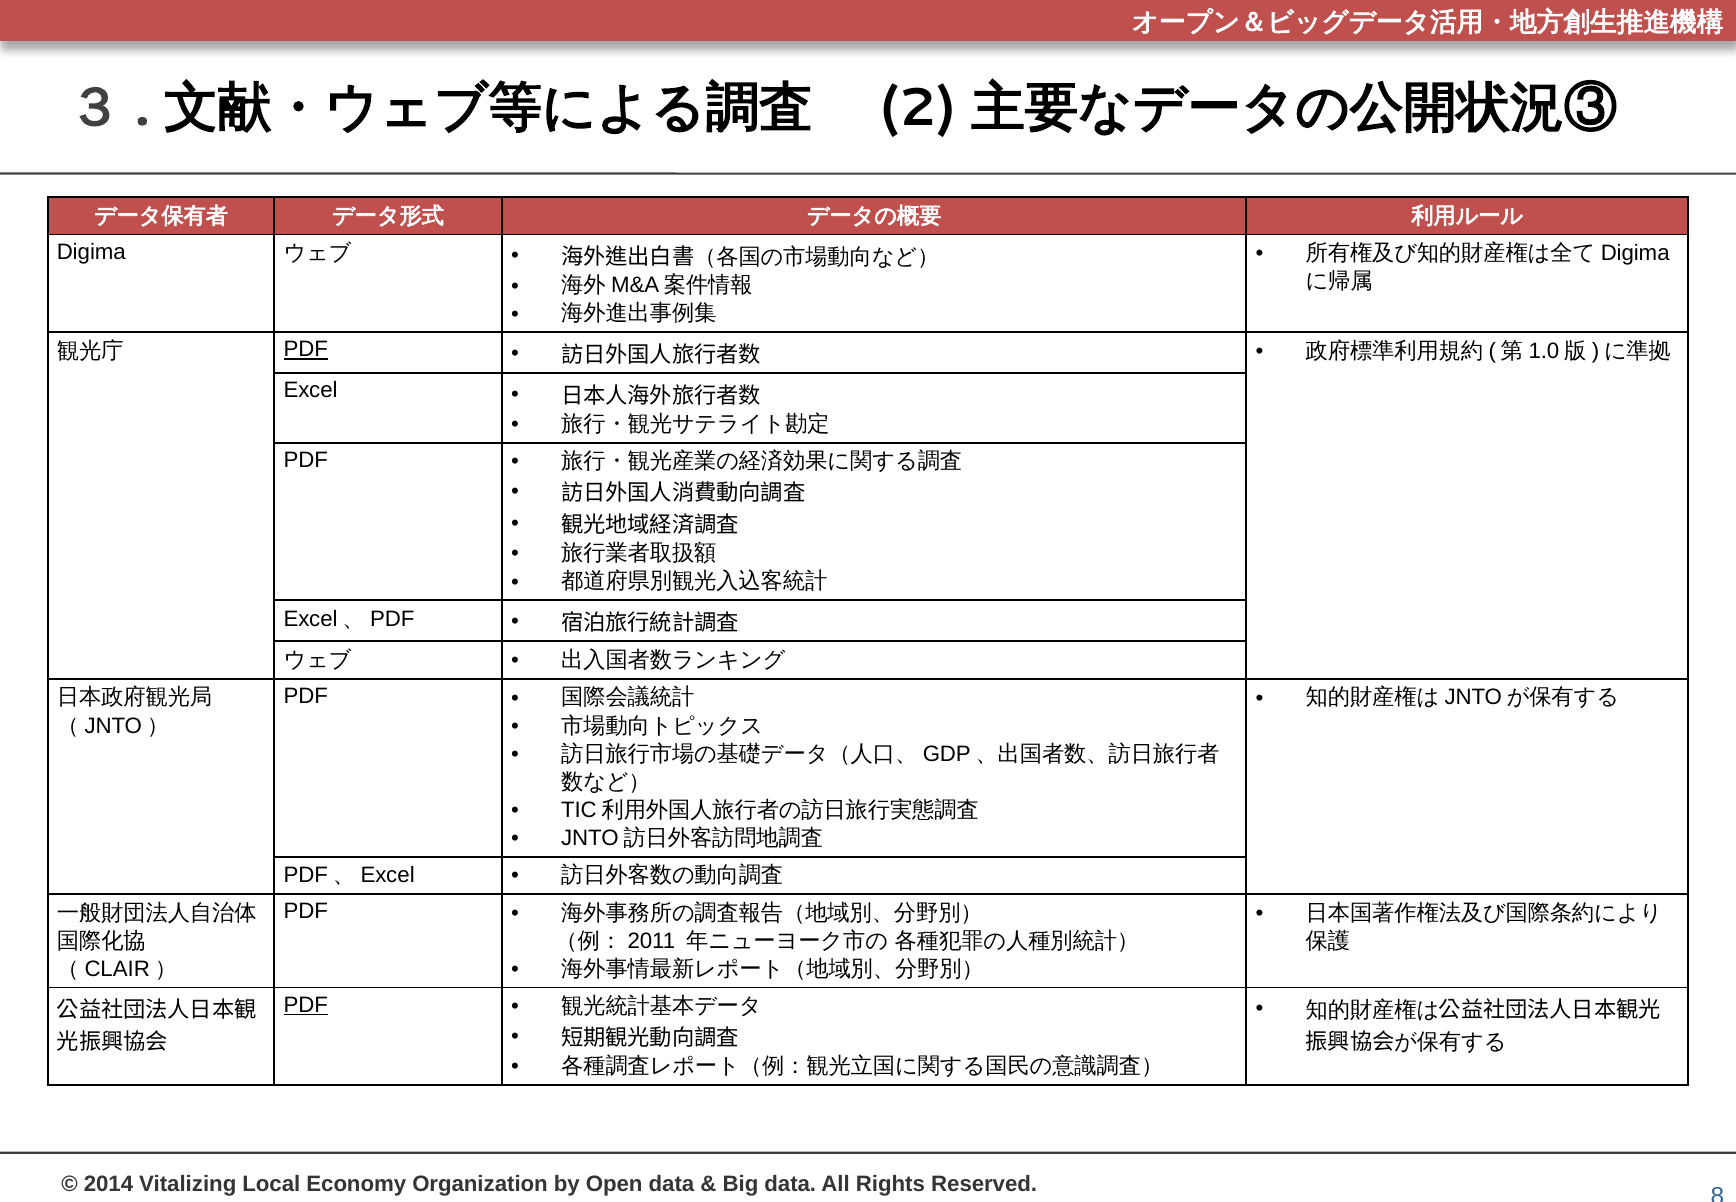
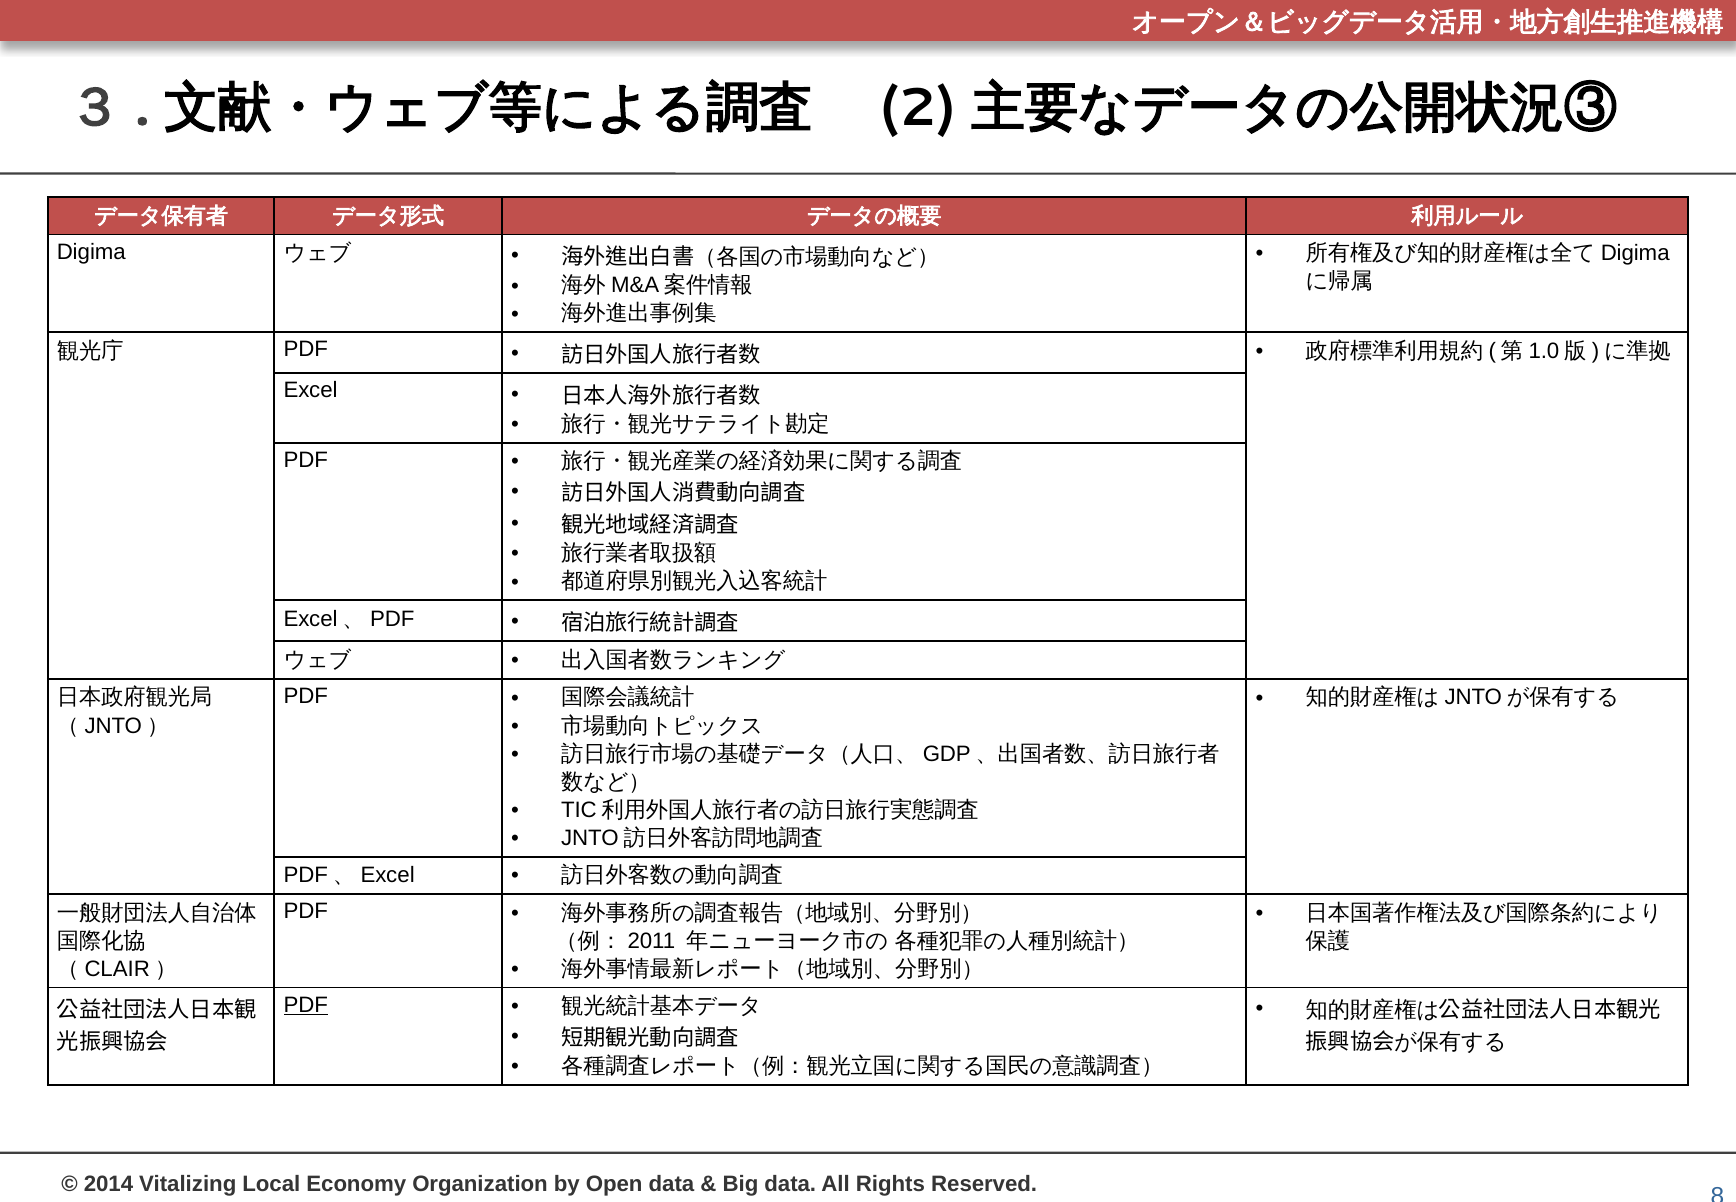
PDF underline: present -> none (306, 349)
